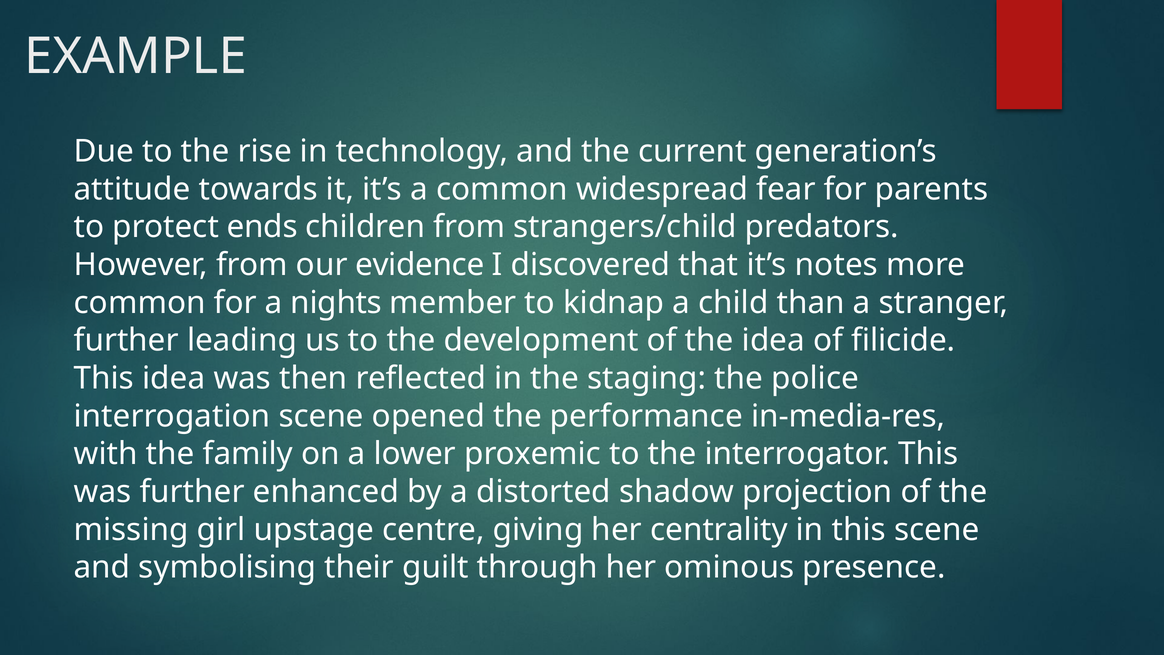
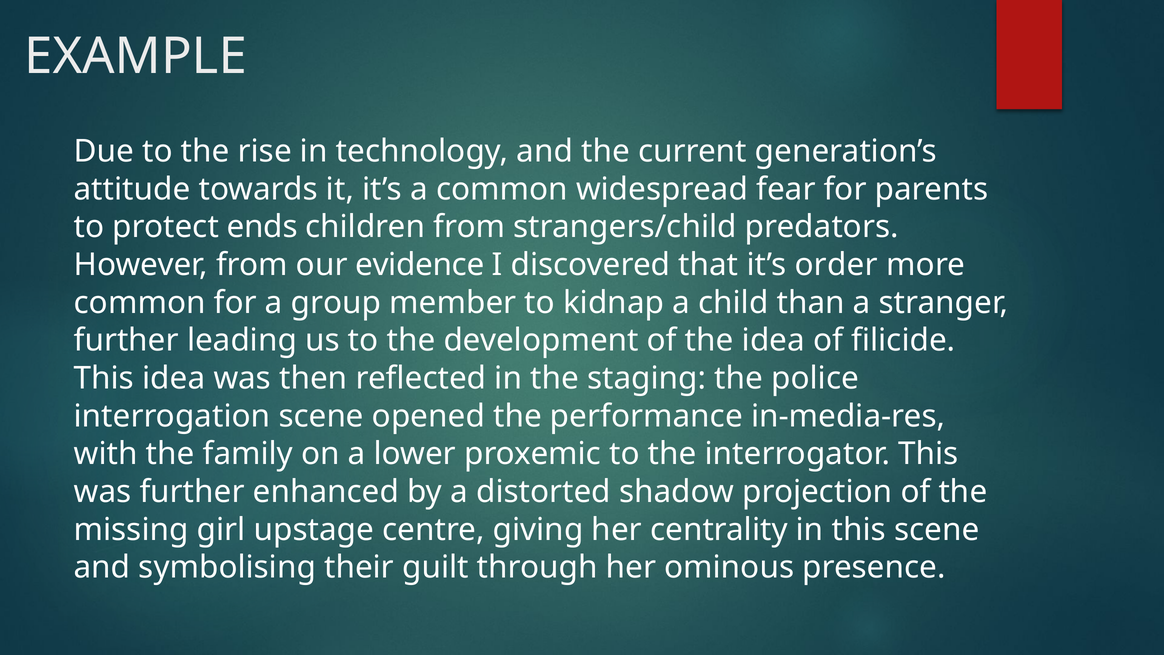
notes: notes -> order (836, 265)
nights: nights -> group (336, 303)
